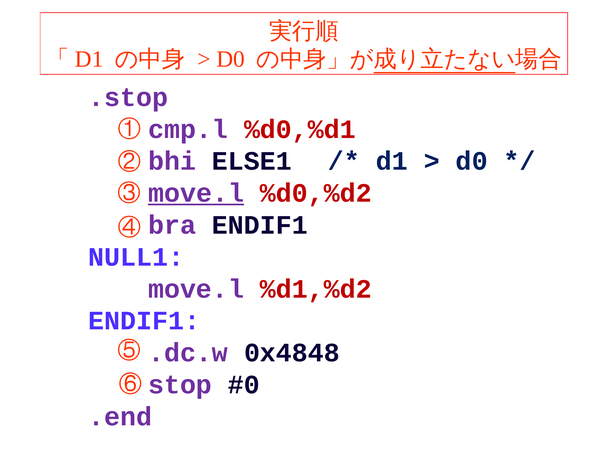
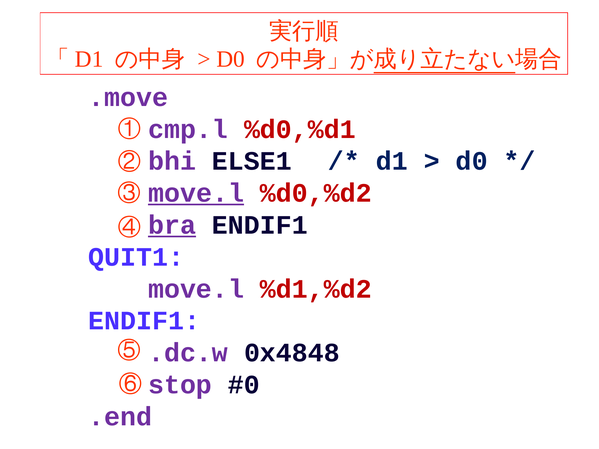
.stop: .stop -> .move (128, 97)
bra underline: none -> present (172, 225)
NULL1: NULL1 -> QUIT1 (136, 257)
